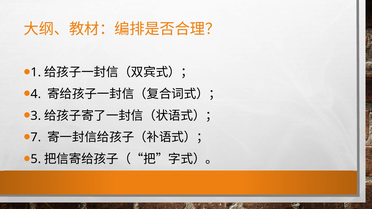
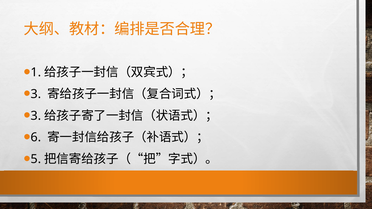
4: 4 -> 3 (36, 94)
7: 7 -> 6 (36, 138)
